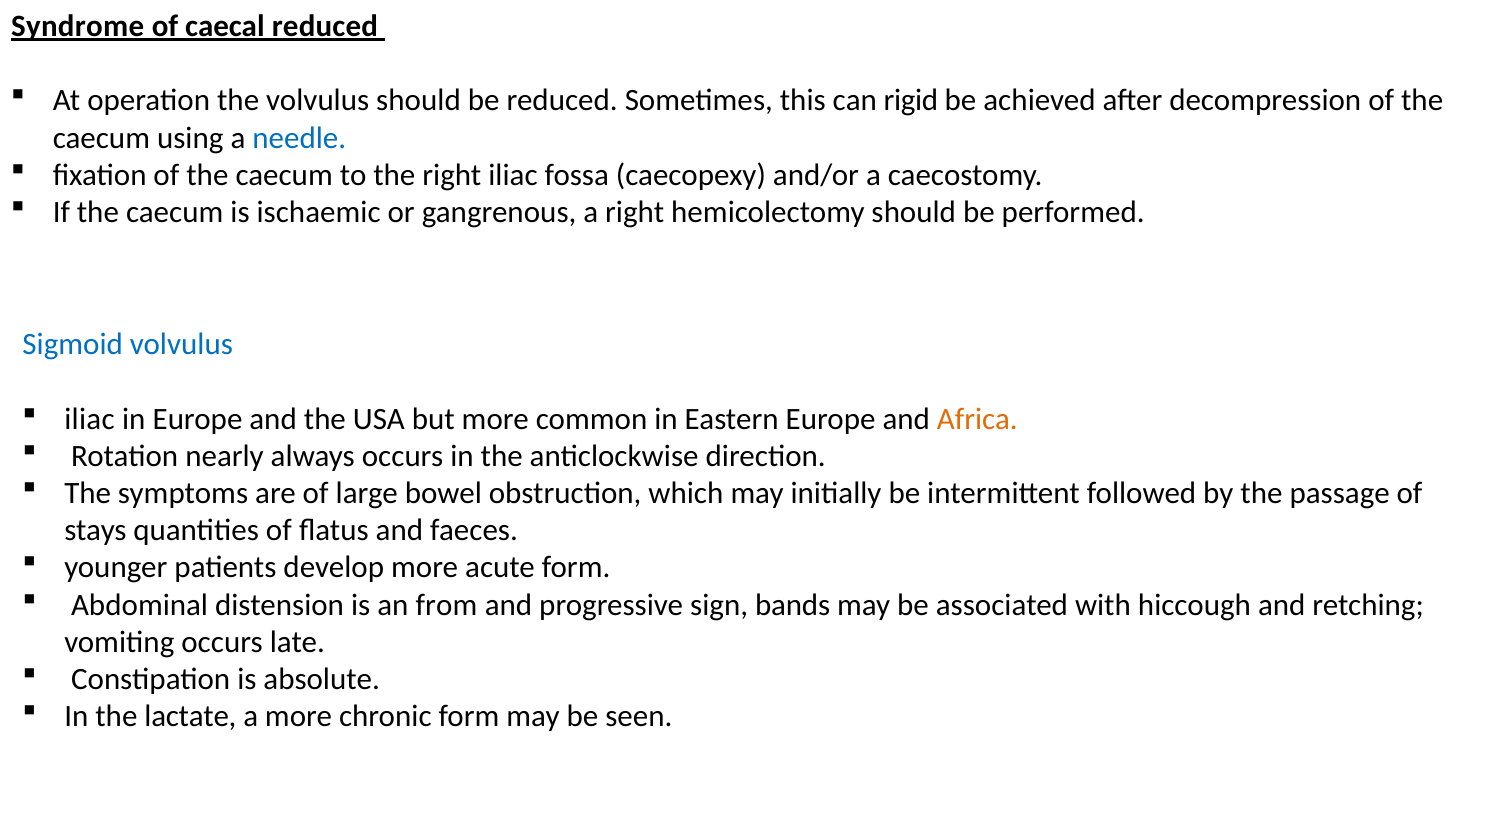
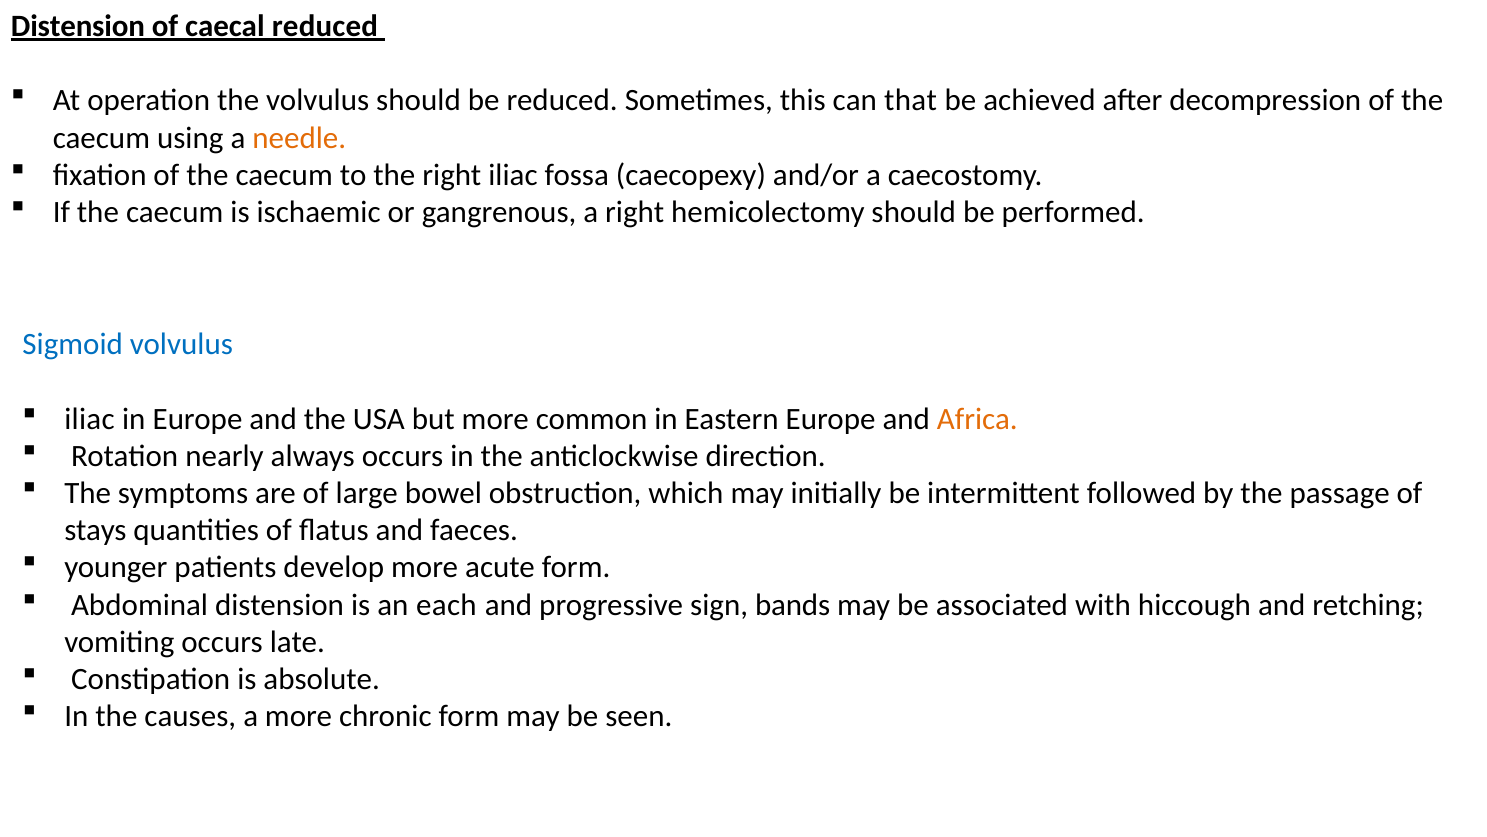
Syndrome: Syndrome -> Distension (78, 26)
rigid: rigid -> that (911, 101)
needle colour: blue -> orange (299, 138)
from: from -> each (446, 605)
lactate: lactate -> causes (190, 716)
